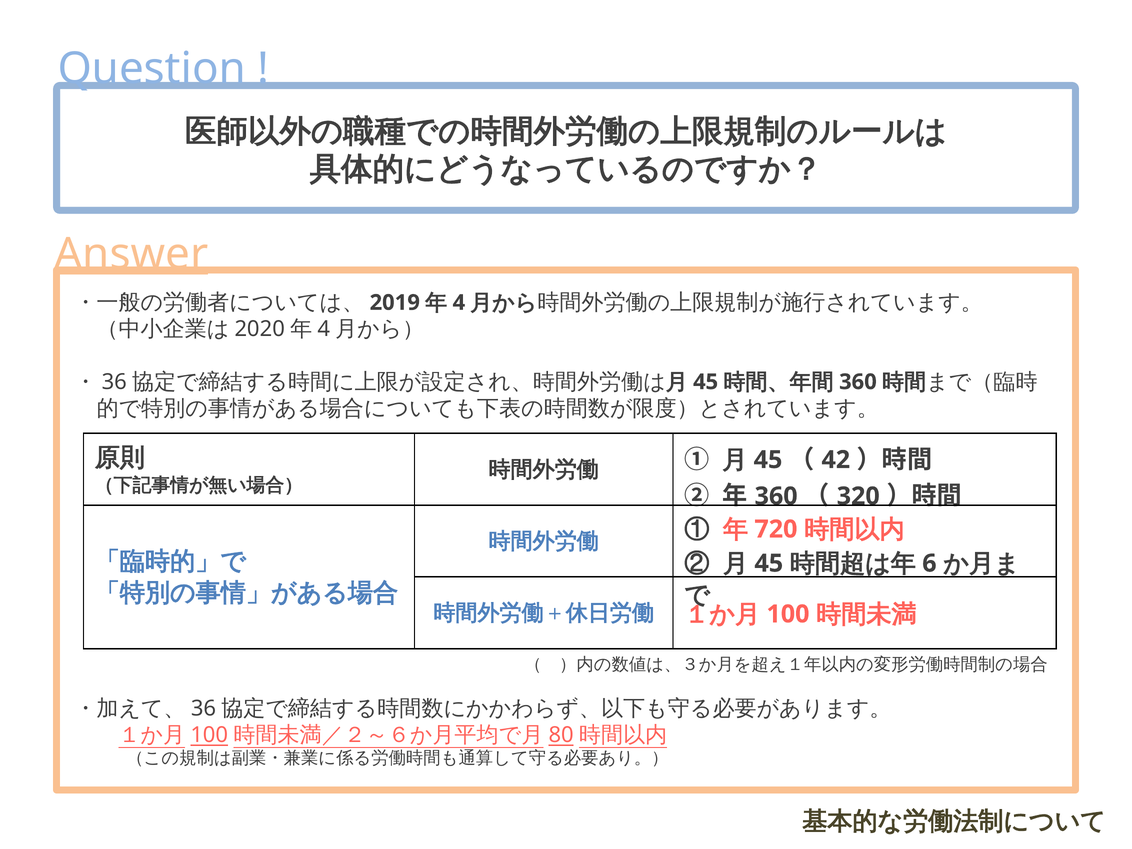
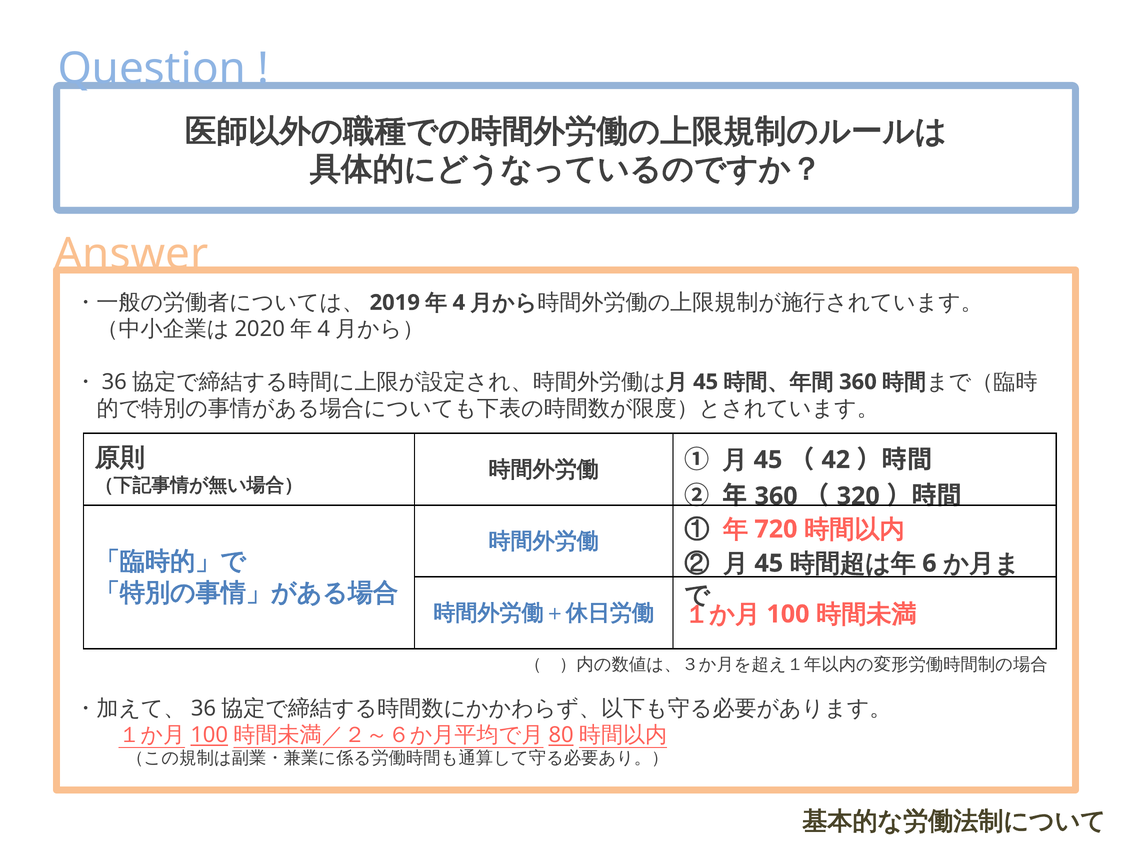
Answer underline: present -> none (131, 254)
